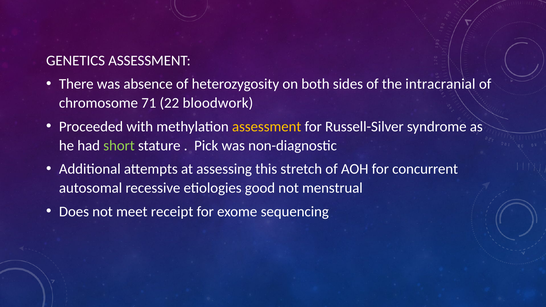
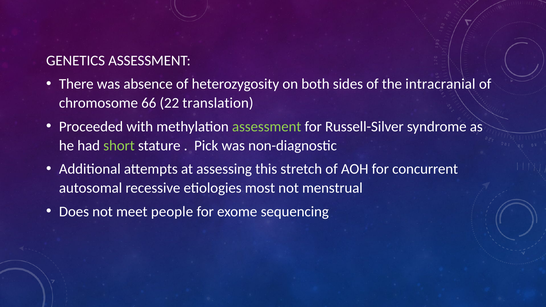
71: 71 -> 66 (149, 103)
bloodwork: bloodwork -> translation (218, 103)
assessment colour: yellow -> light green (267, 127)
good: good -> most (260, 188)
receipt: receipt -> people (172, 212)
